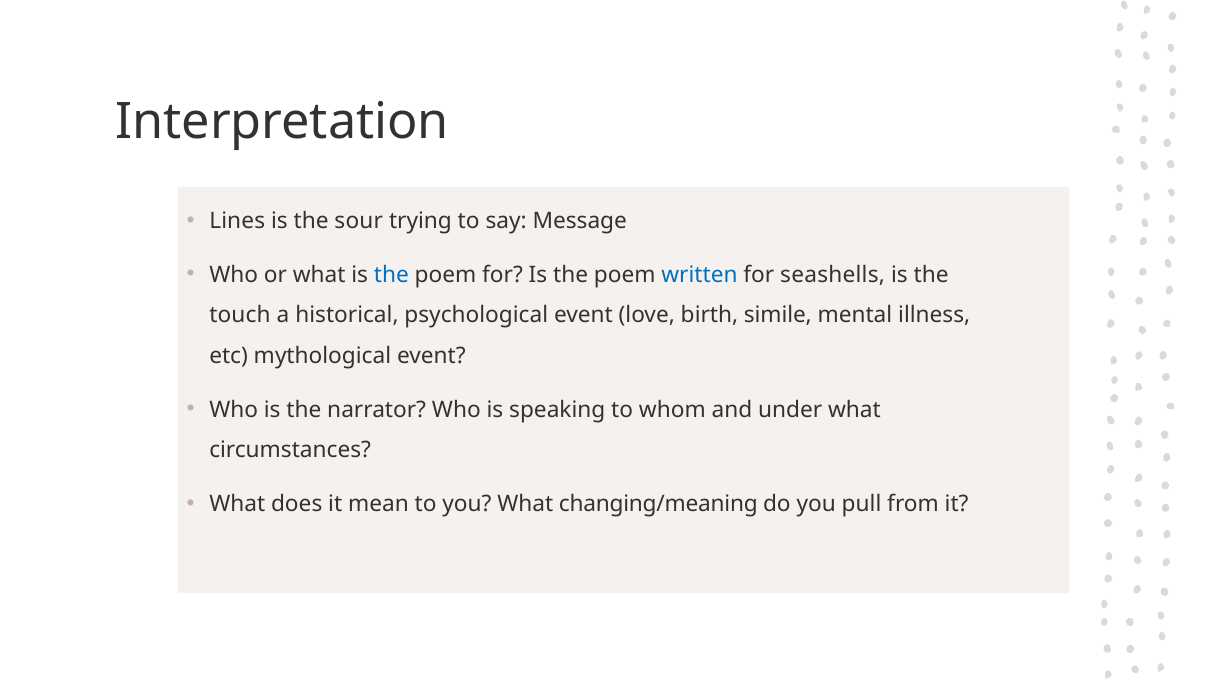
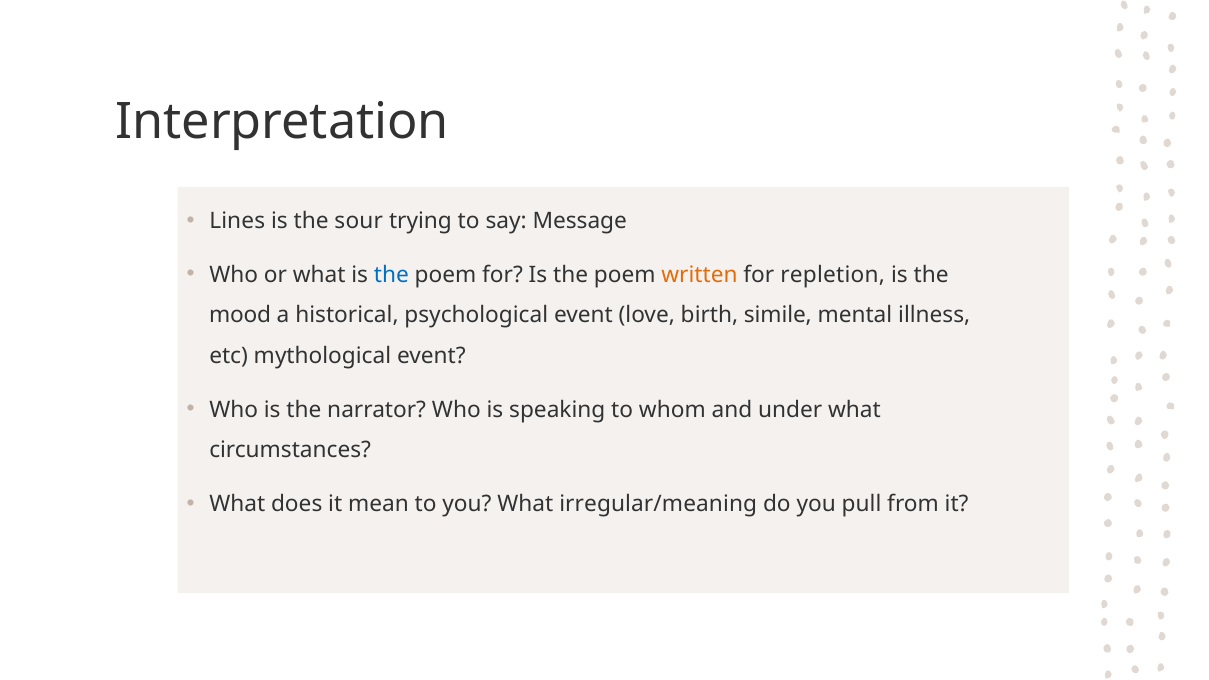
written colour: blue -> orange (700, 275)
seashells: seashells -> repletion (833, 275)
touch: touch -> mood (240, 315)
changing/meaning: changing/meaning -> irregular/meaning (658, 504)
